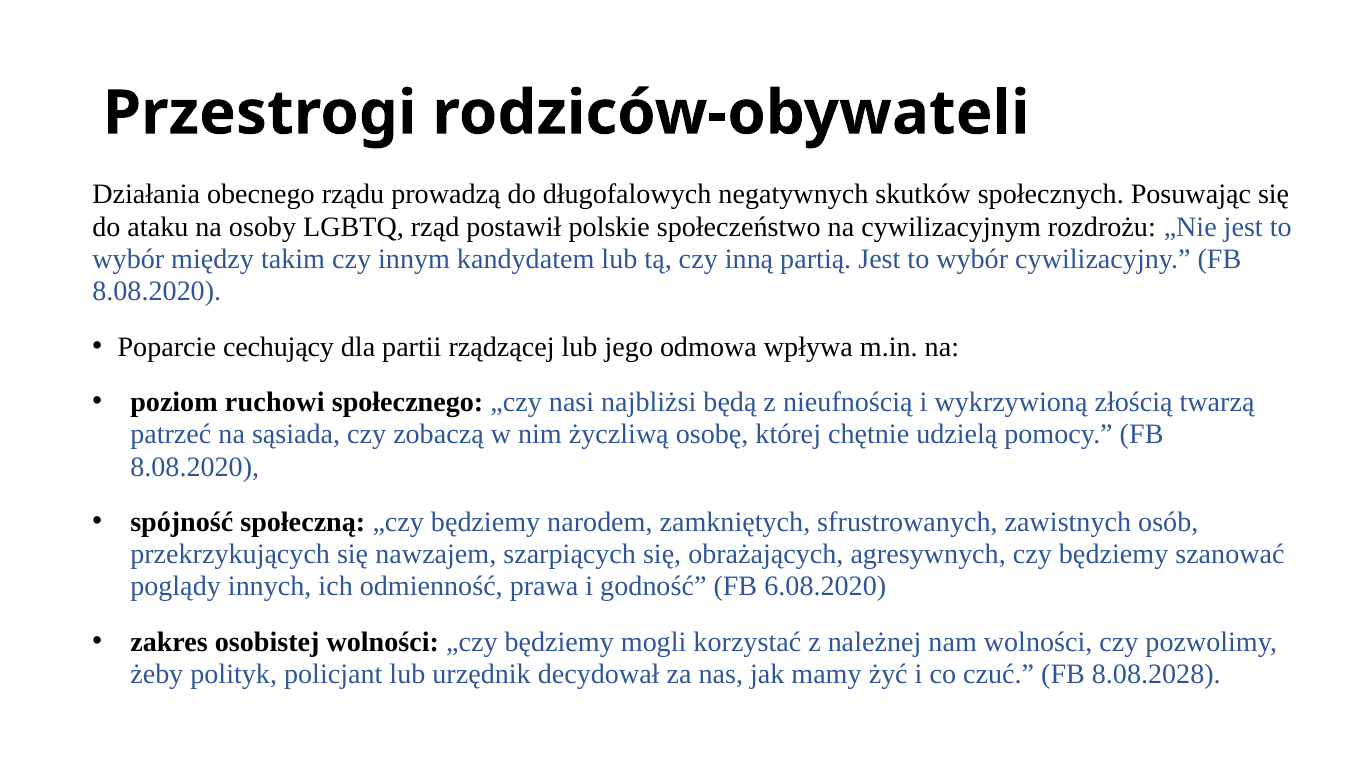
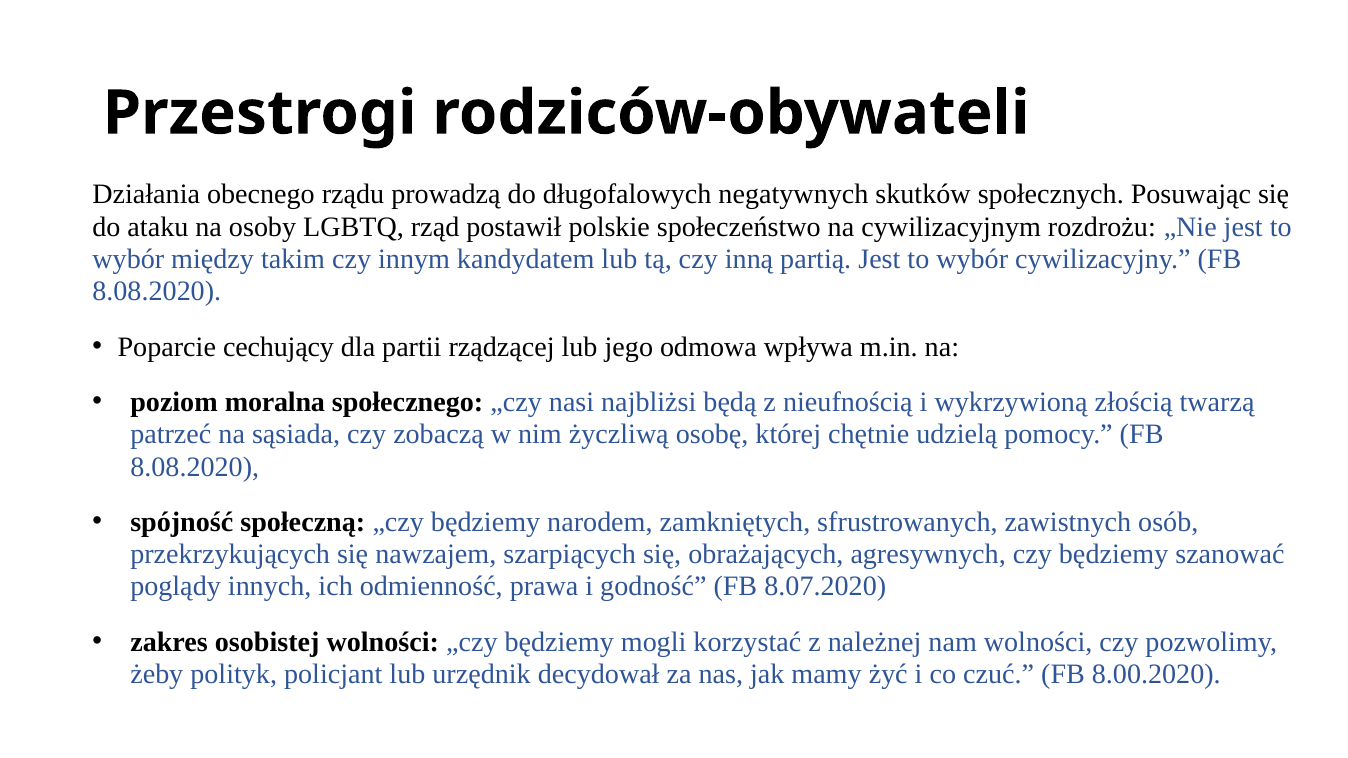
ruchowi: ruchowi -> moralna (275, 402)
6.08.2020: 6.08.2020 -> 8.07.2020 (825, 587)
8.08.2028: 8.08.2028 -> 8.00.2020 (1156, 674)
